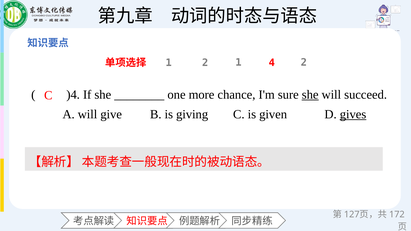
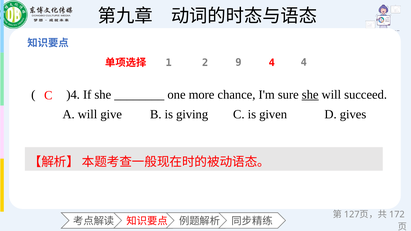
2 1: 1 -> 9 (238, 62)
4 2: 2 -> 4 (304, 62)
gives underline: present -> none (353, 114)
